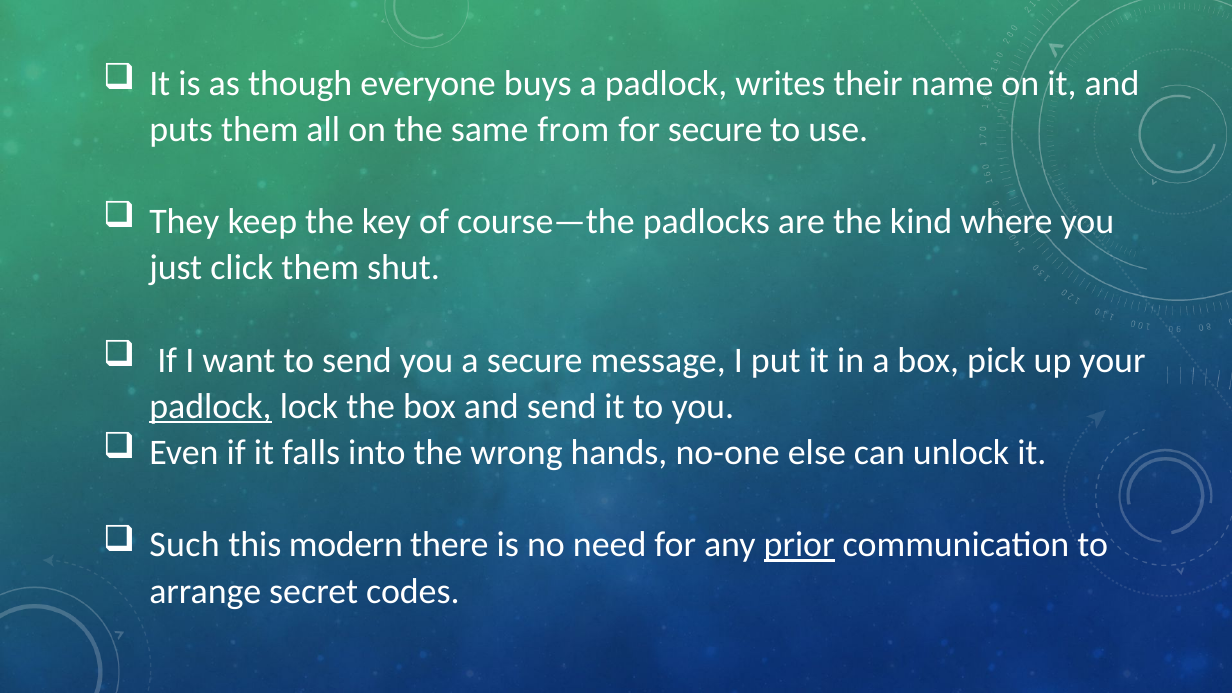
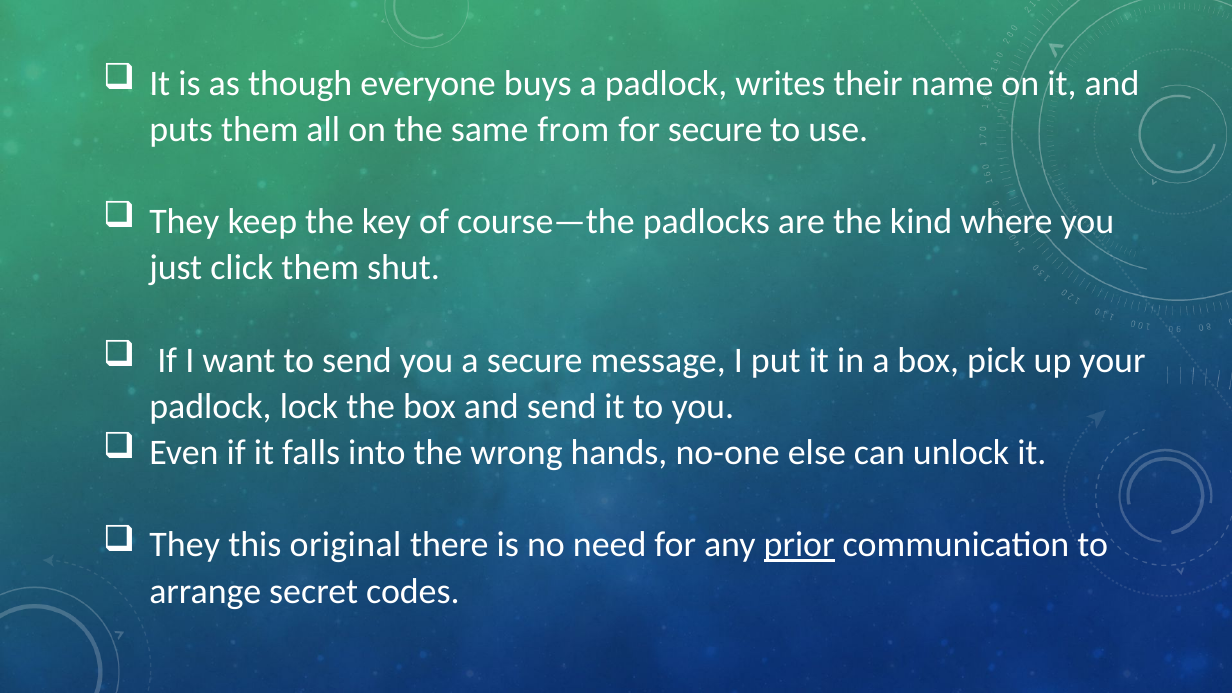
padlock underline: present -> none (210, 407)
Such: Such -> They (185, 545)
modern: modern -> original (346, 545)
